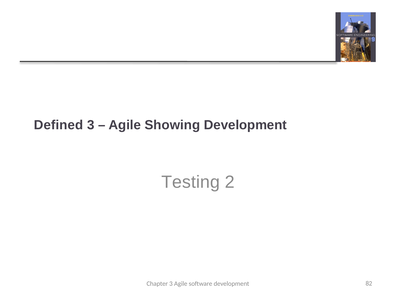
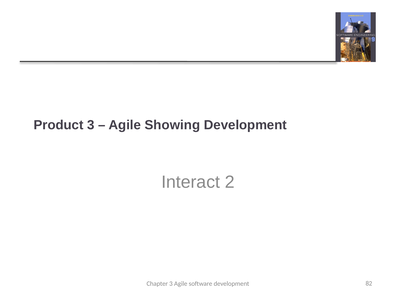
Defined: Defined -> Product (59, 125)
Testing: Testing -> Interact (191, 182)
